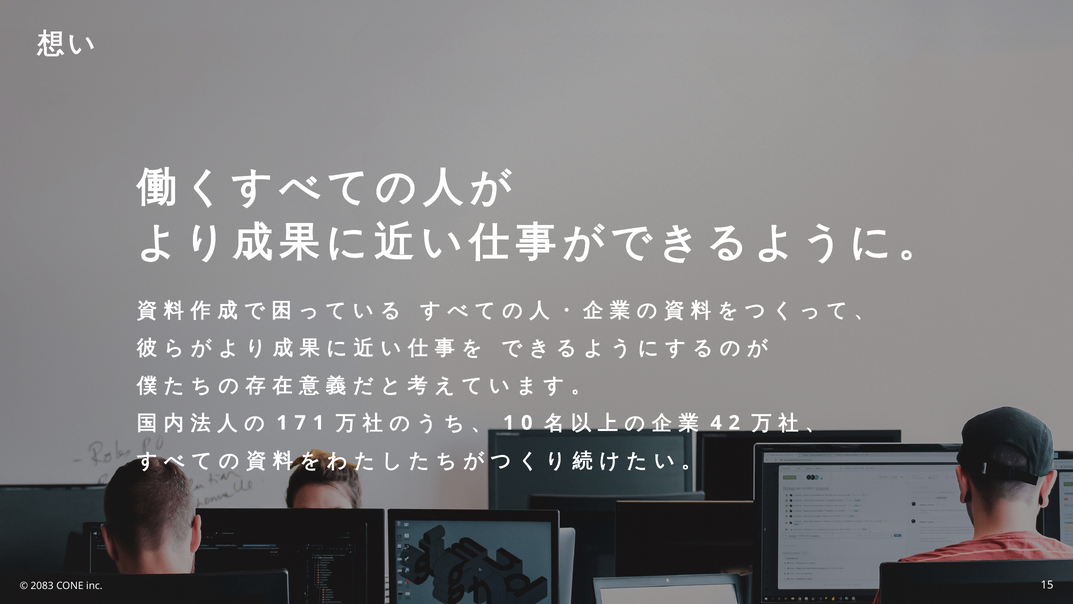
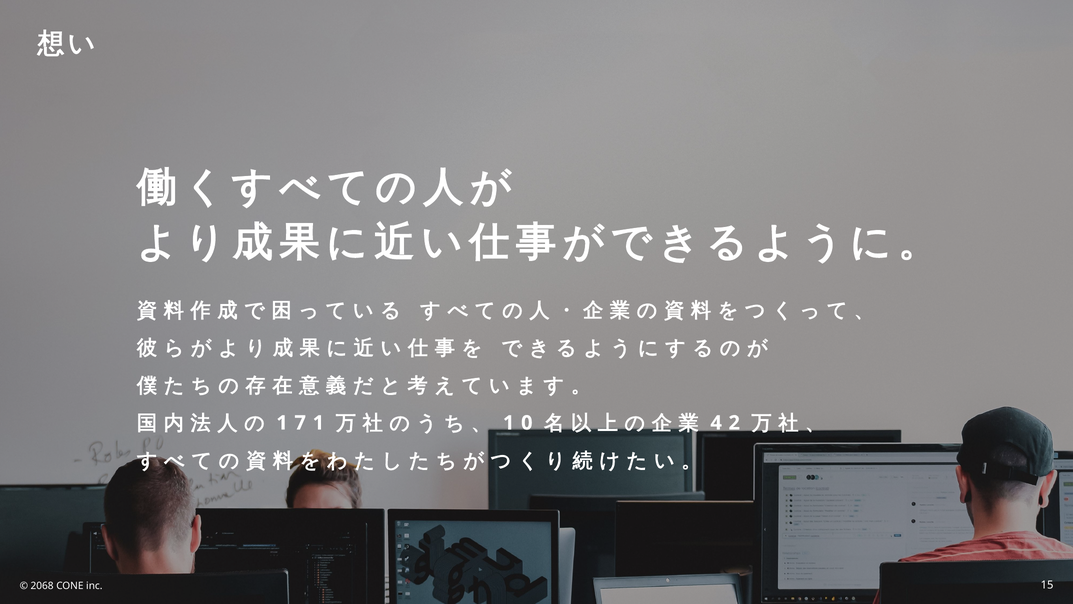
2083: 2083 -> 2068 (42, 585)
